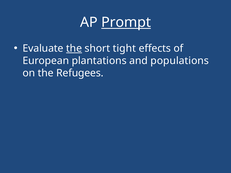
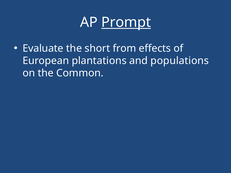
the underline: present -> none (74, 48)
tight: tight -> from (124, 48)
Refugees: Refugees -> Common (80, 73)
